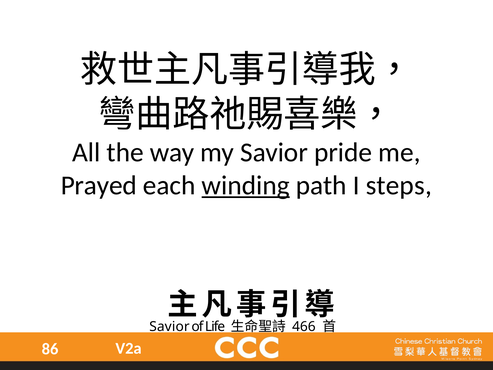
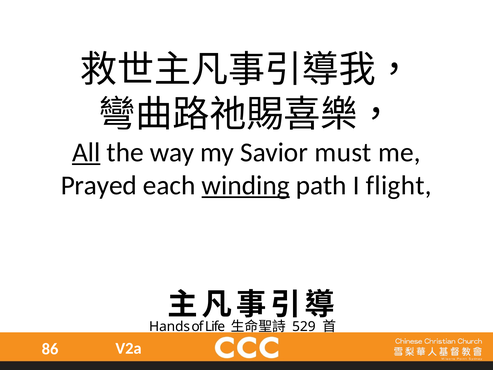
All underline: none -> present (86, 152)
pride: pride -> must (343, 152)
steps: steps -> flight (399, 185)
Savior: Savior -> Hands (170, 326)
466: 466 -> 529 (304, 326)
